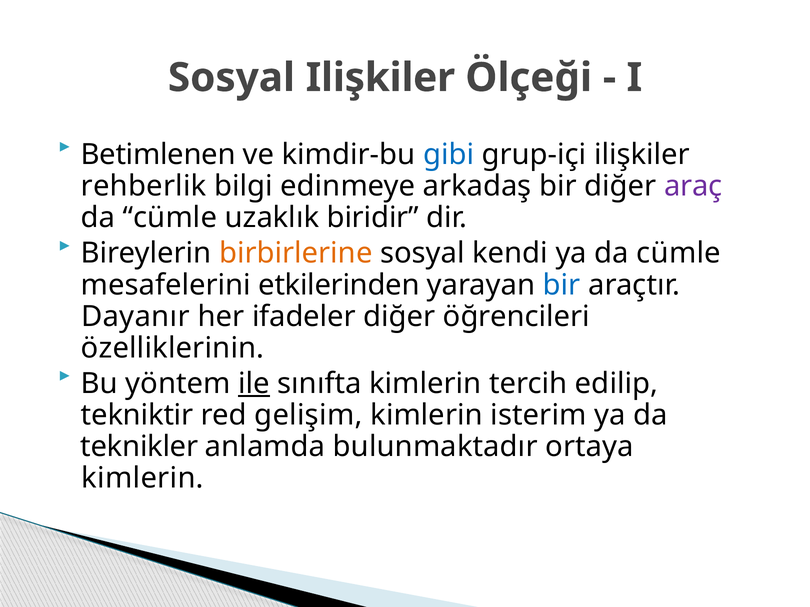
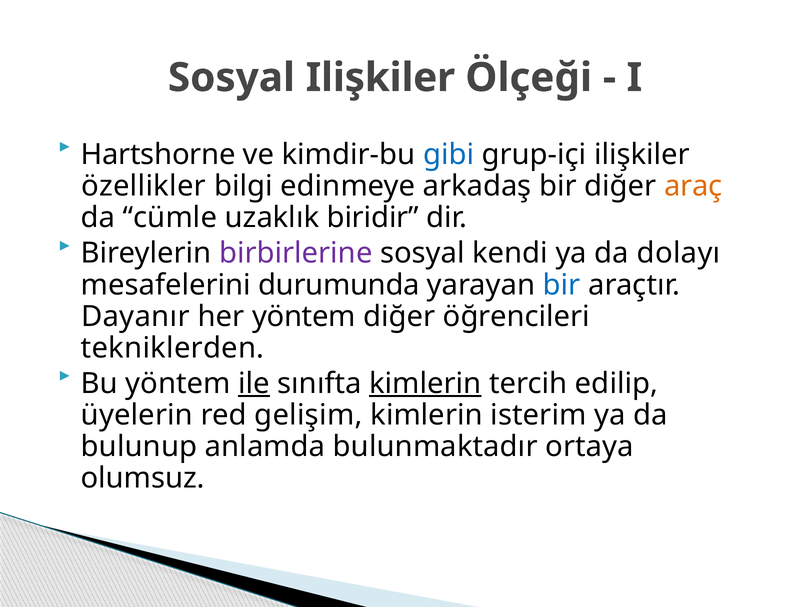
Betimlenen: Betimlenen -> Hartshorne (158, 155)
rehberlik: rehberlik -> özellikler (144, 186)
araç colour: purple -> orange (693, 186)
birbirlerine colour: orange -> purple (296, 254)
ya da cümle: cümle -> dolayı (679, 254)
etkilerinden: etkilerinden -> durumunda (339, 285)
her ifadeler: ifadeler -> yöntem (304, 317)
özelliklerinin: özelliklerinin -> tekniklerden (173, 348)
kimlerin underline: none -> present (425, 384)
tekniktir: tekniktir -> üyelerin (137, 415)
teknikler: teknikler -> bulunup (139, 447)
kimlerin: kimlerin -> olumsuz (143, 479)
